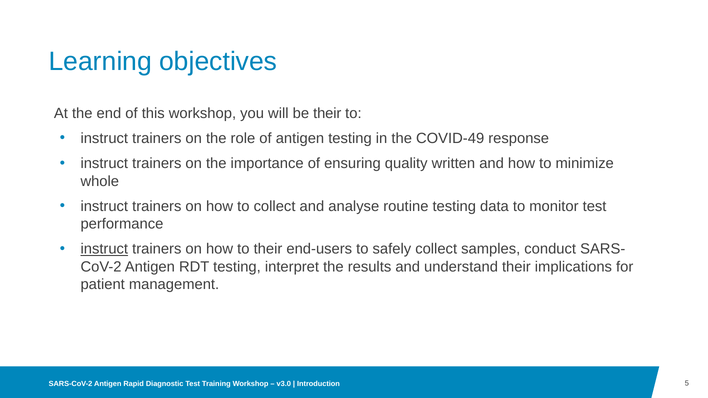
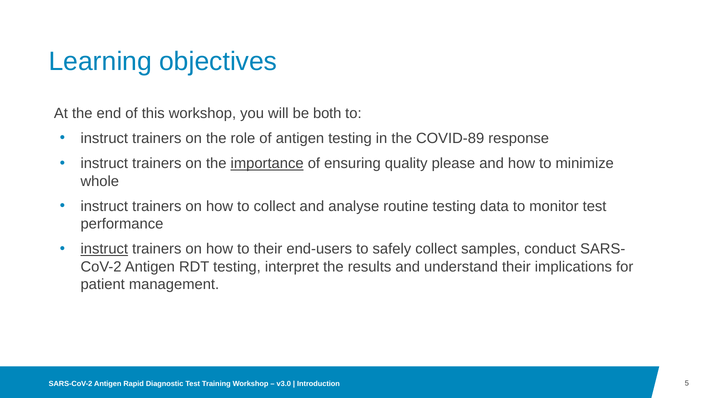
be their: their -> both (327, 113)
COVID-49: COVID-49 -> COVID-89 (450, 138)
importance underline: none -> present (267, 164)
written: written -> please (453, 164)
